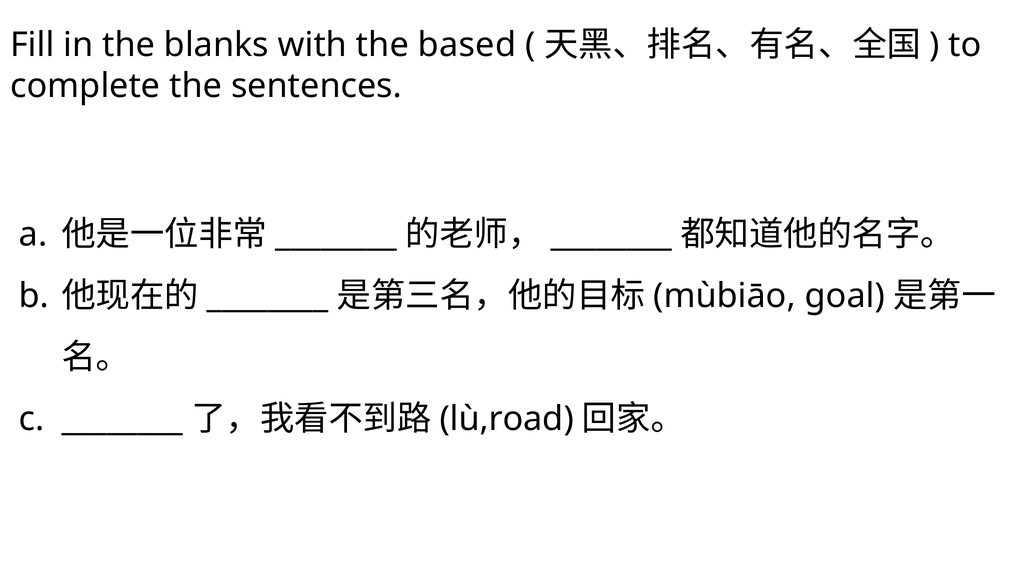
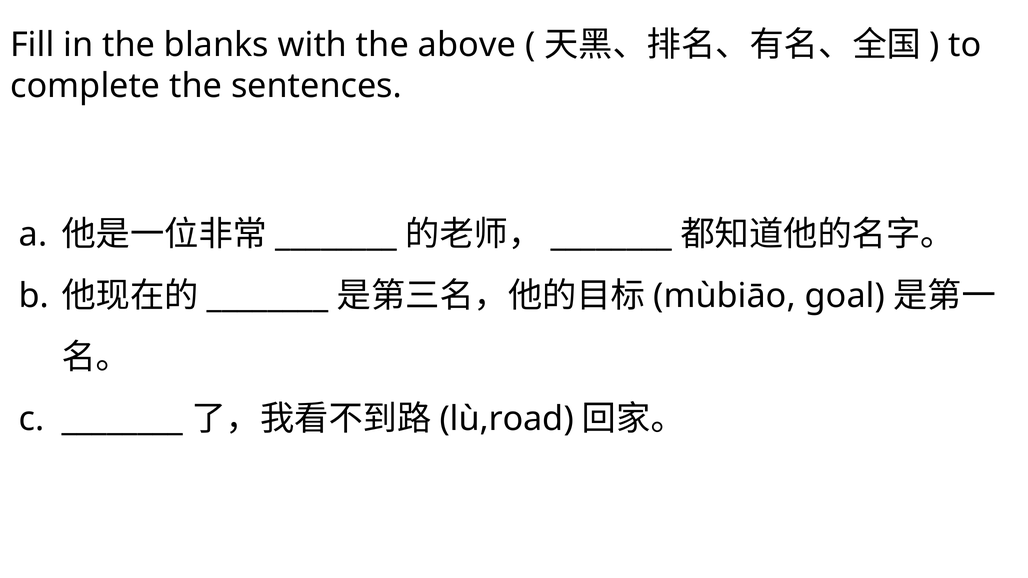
based: based -> above (467, 45)
